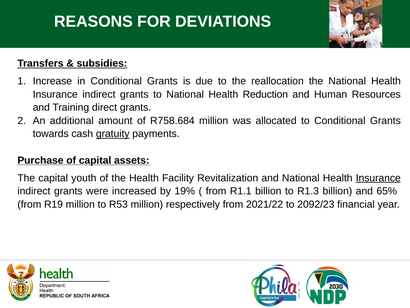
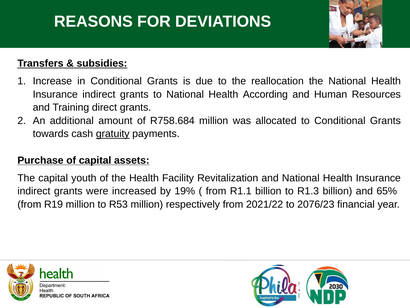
Reduction: Reduction -> According (265, 94)
Insurance underline: present -> none (378, 178)
2092/23: 2092/23 -> 2076/23 (316, 204)
